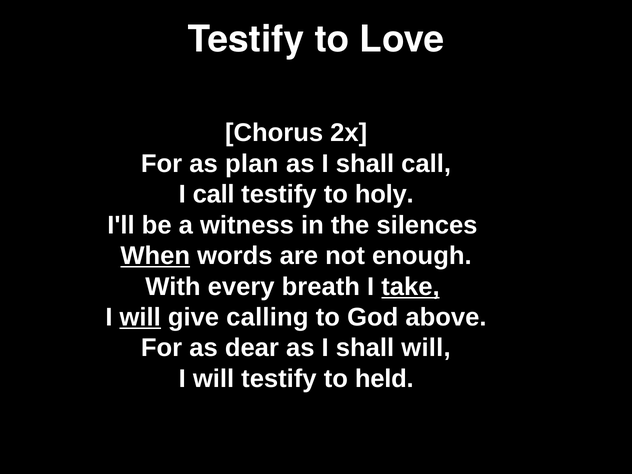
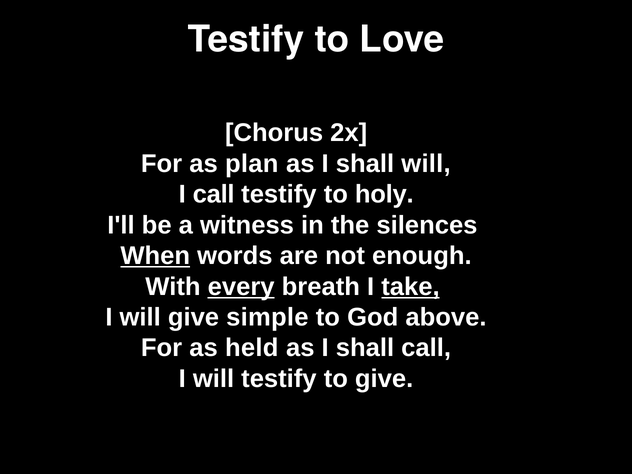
shall call: call -> will (426, 164)
every underline: none -> present (241, 287)
will underline: present -> none (140, 317)
calling: calling -> simple (267, 317)
dear: dear -> held (252, 348)
shall will: will -> call (426, 348)
to held: held -> give (384, 379)
